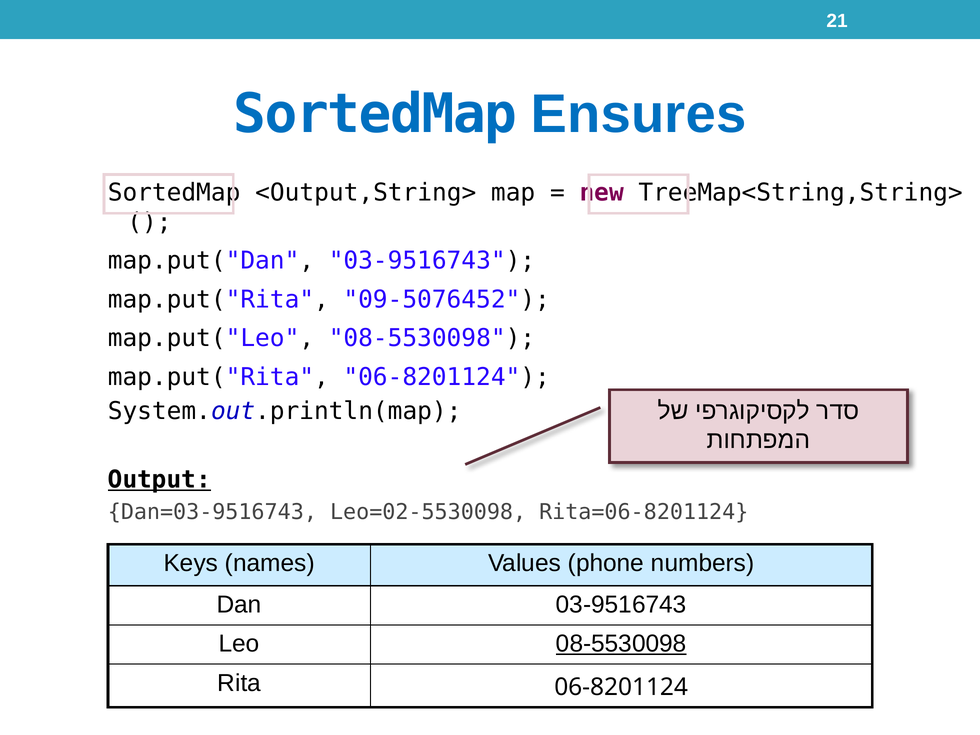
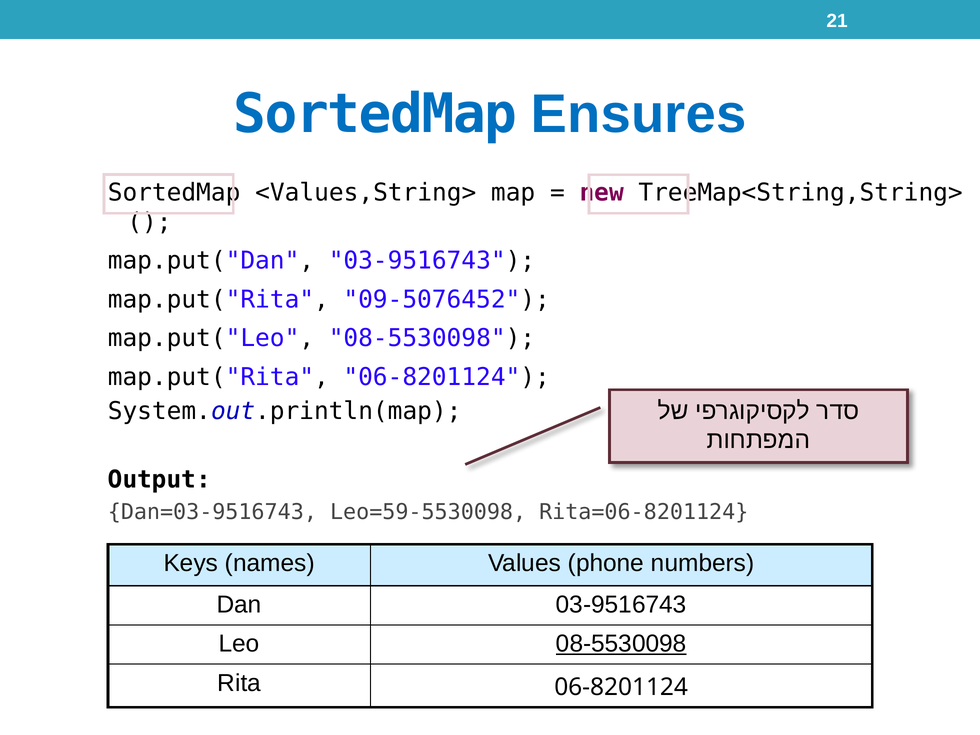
<Output,String>: <Output,String> -> <Values,String> (366, 193)
Output underline: present -> none (159, 480)
Leo=02-5530098: Leo=02-5530098 -> Leo=59-5530098 (428, 512)
